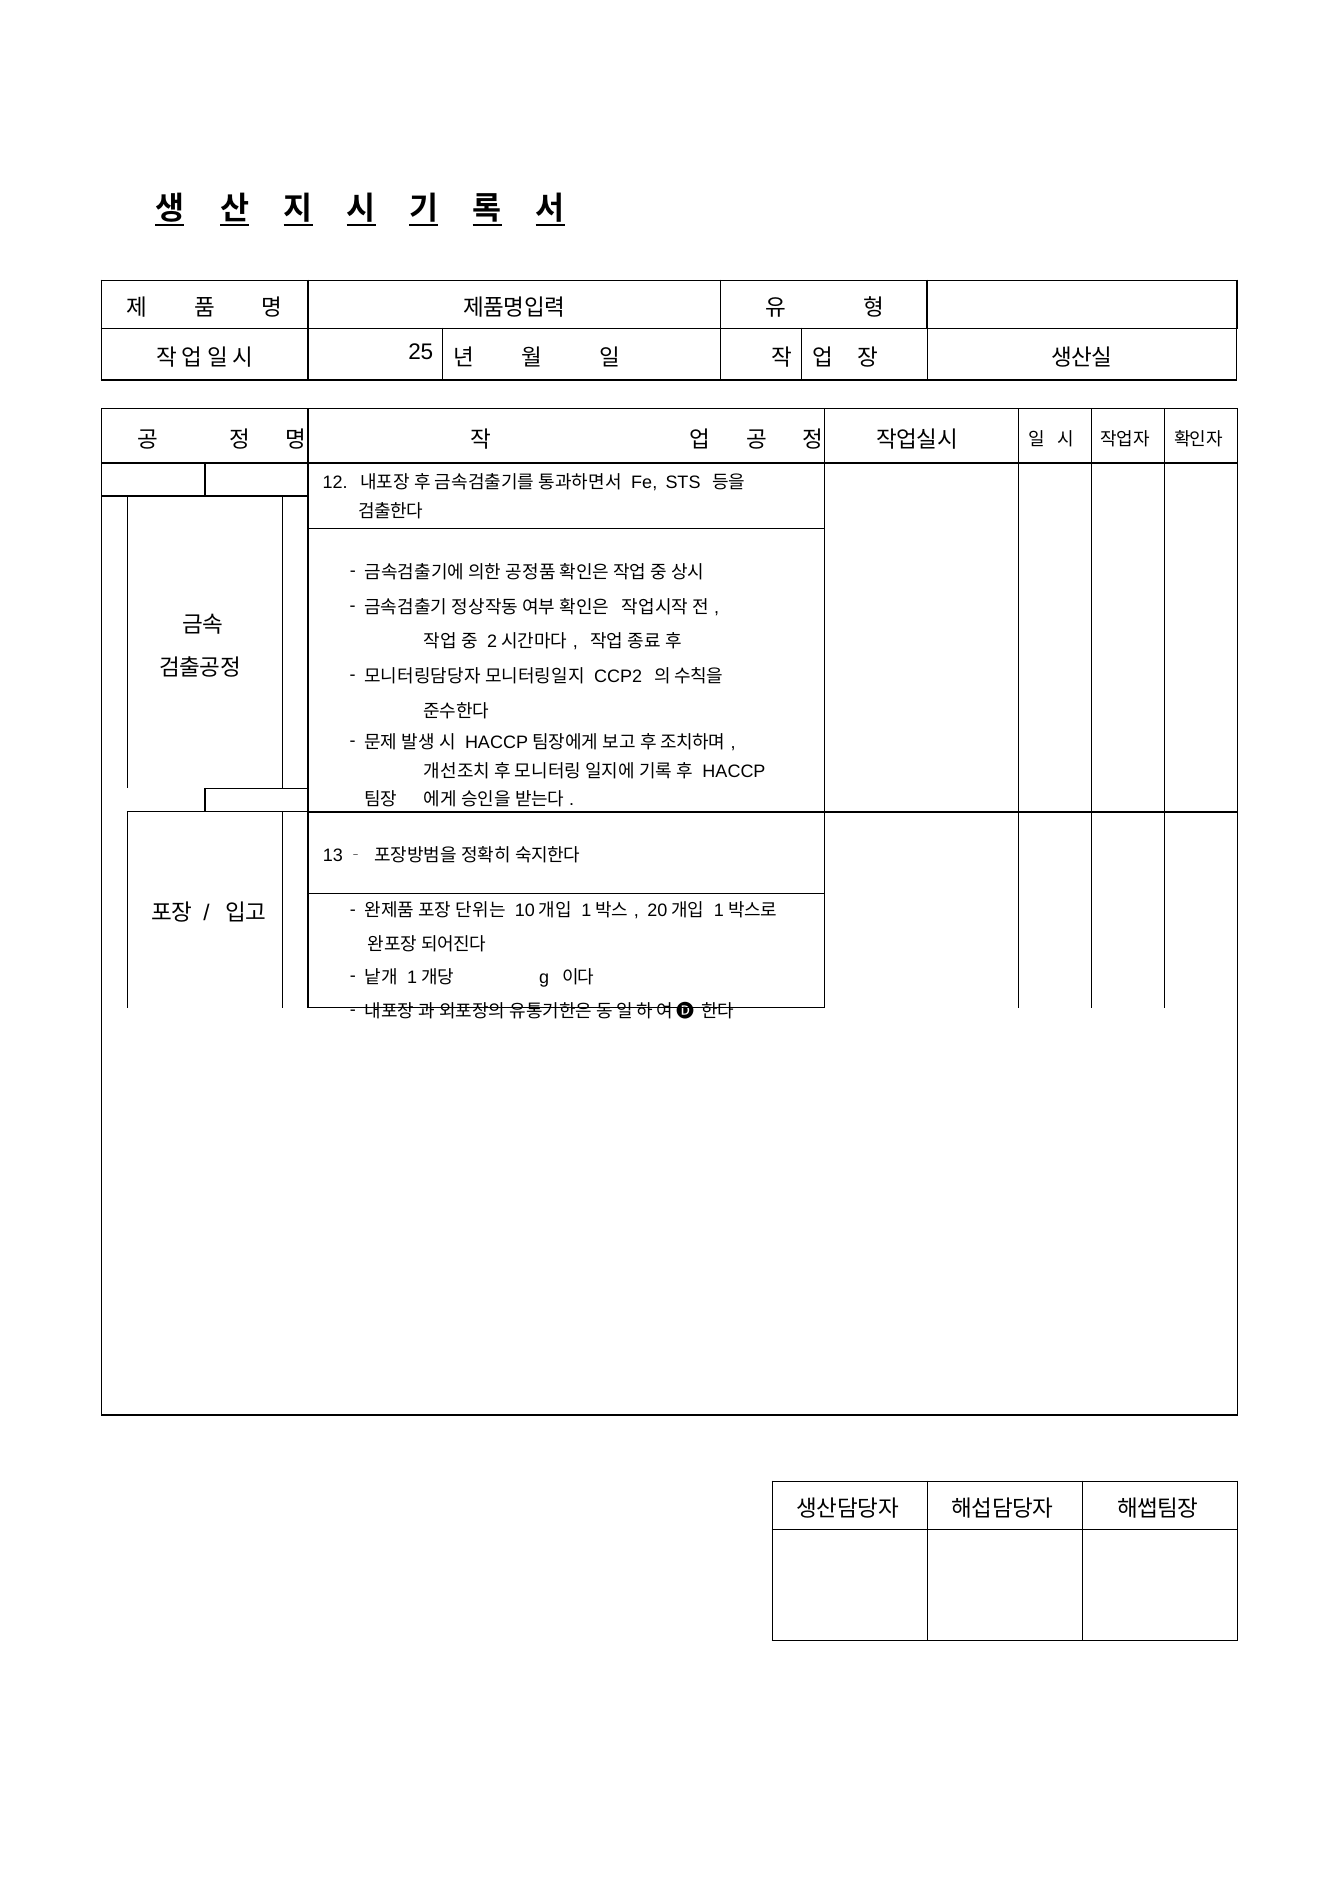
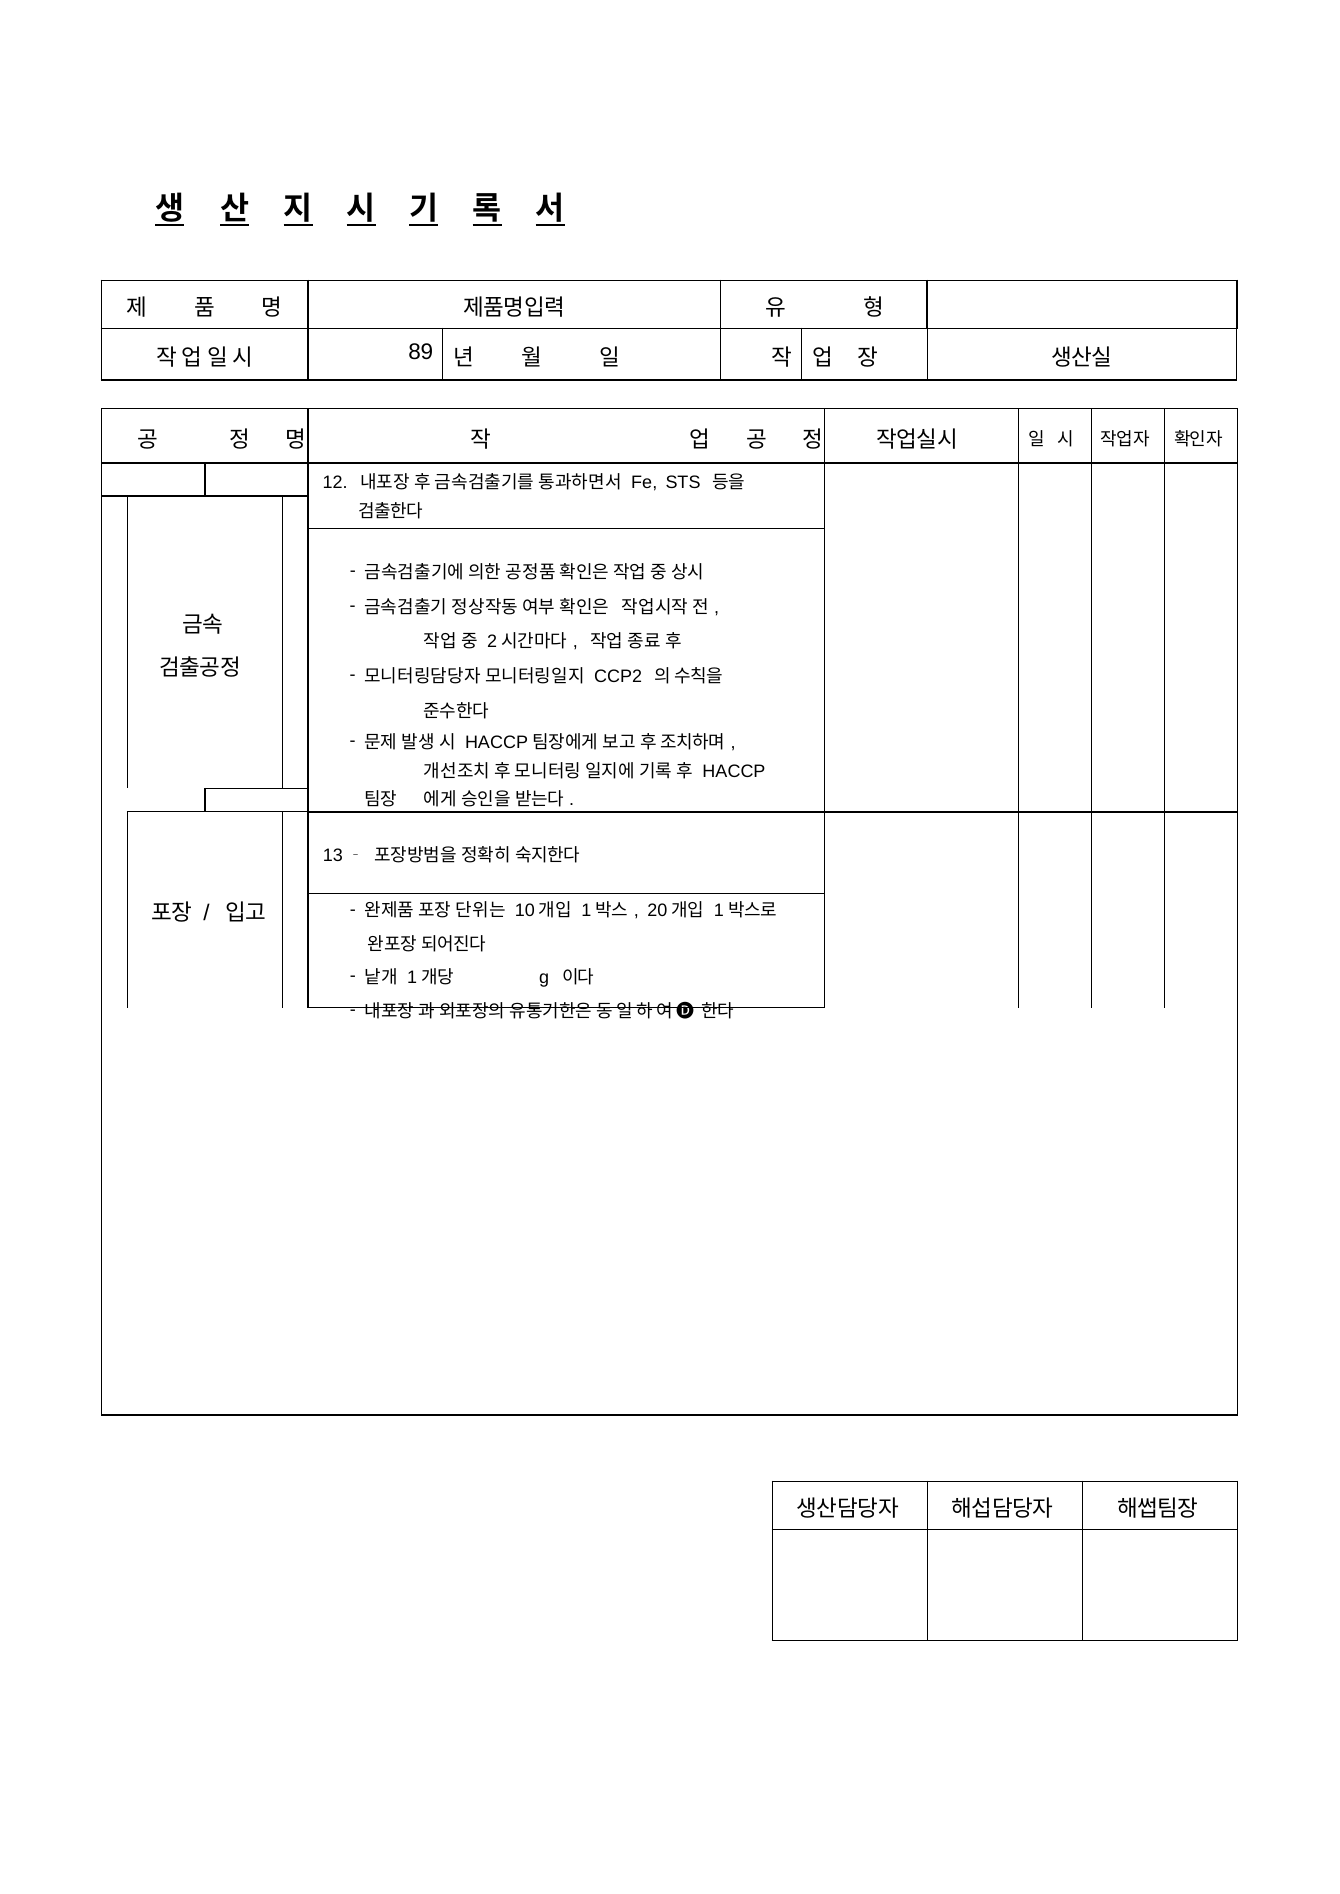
25: 25 -> 89 (421, 352)
